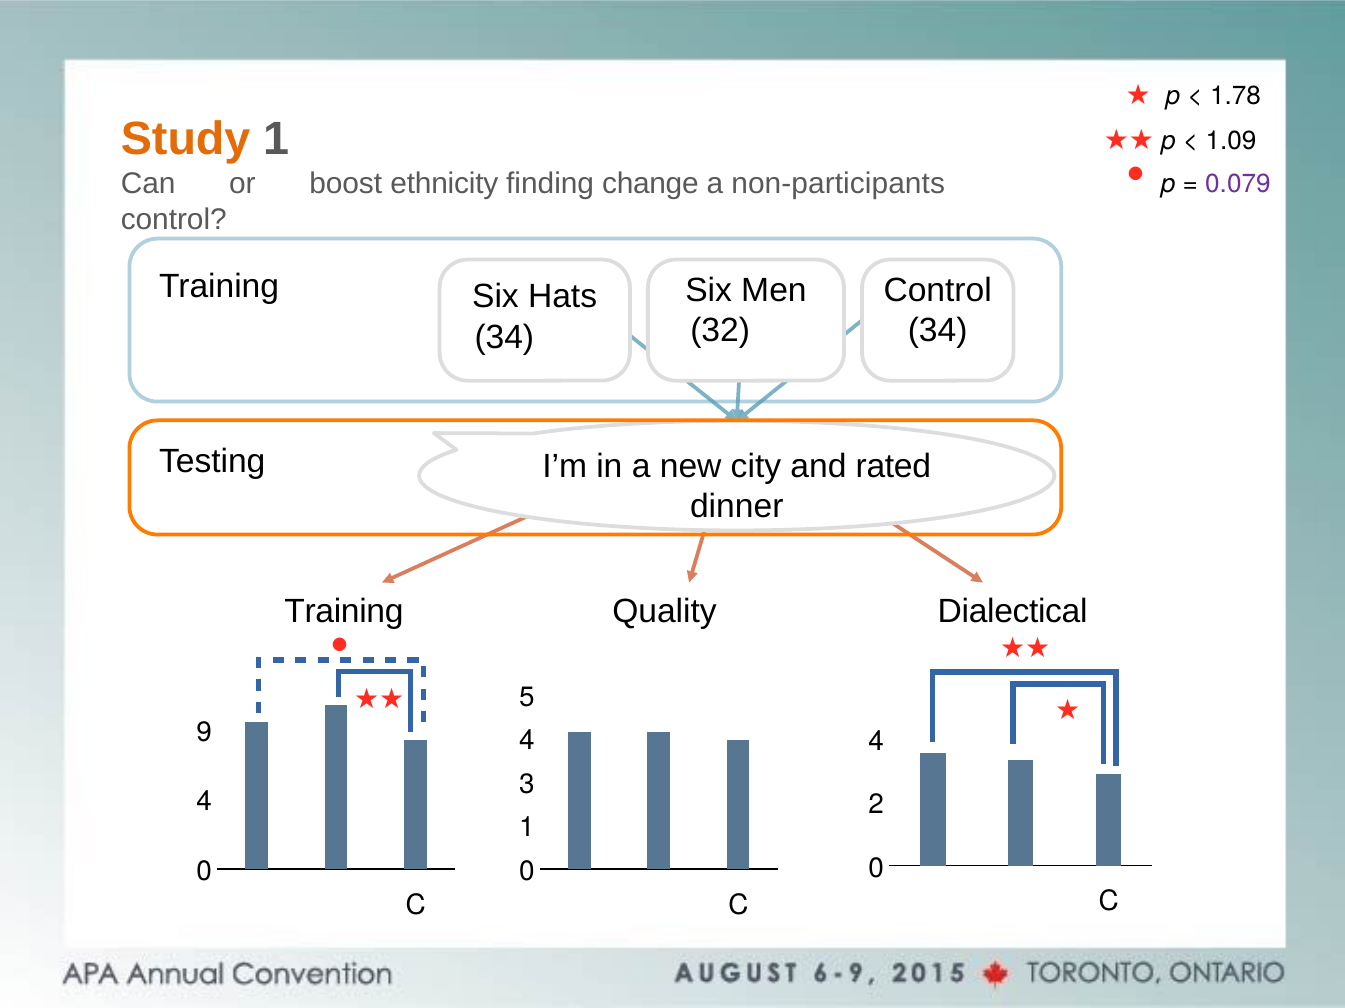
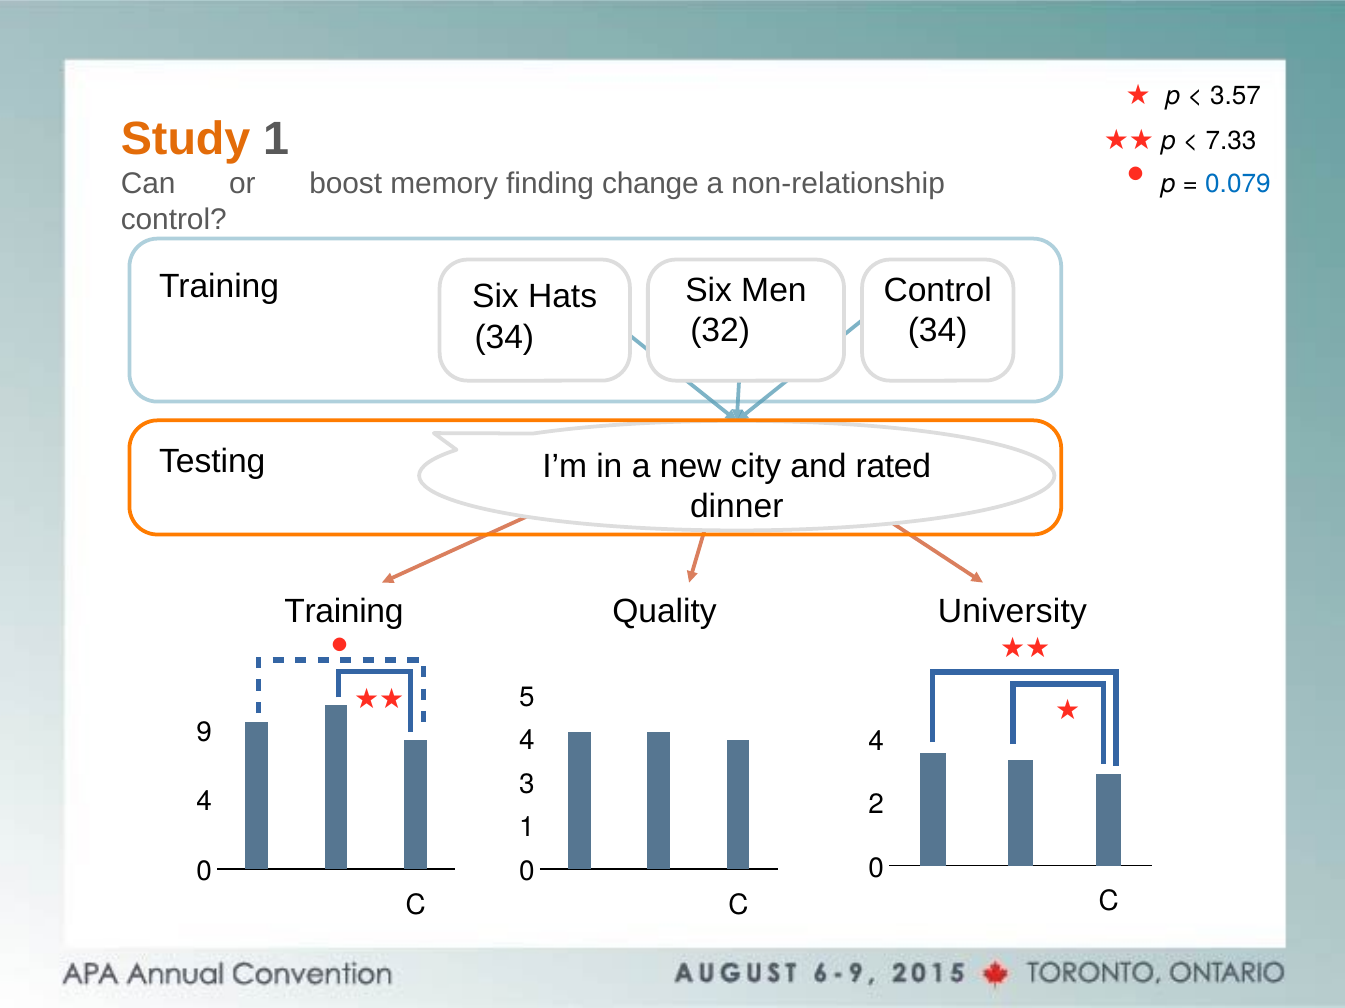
1.78: 1.78 -> 3.57 (1236, 96)
1.09: 1.09 -> 7.33 (1231, 141)
0.079 colour: purple -> blue (1238, 184)
ethnicity: ethnicity -> memory (444, 184)
non-participants: non-participants -> non-relationship (838, 184)
Dialectical: Dialectical -> University (1012, 612)
